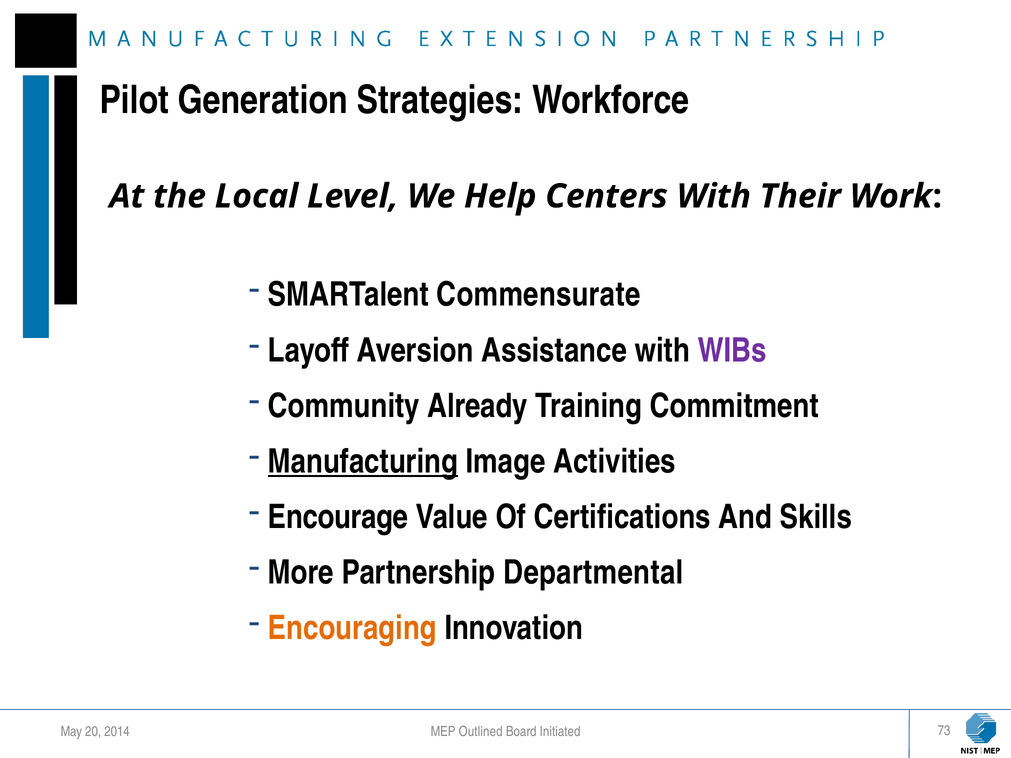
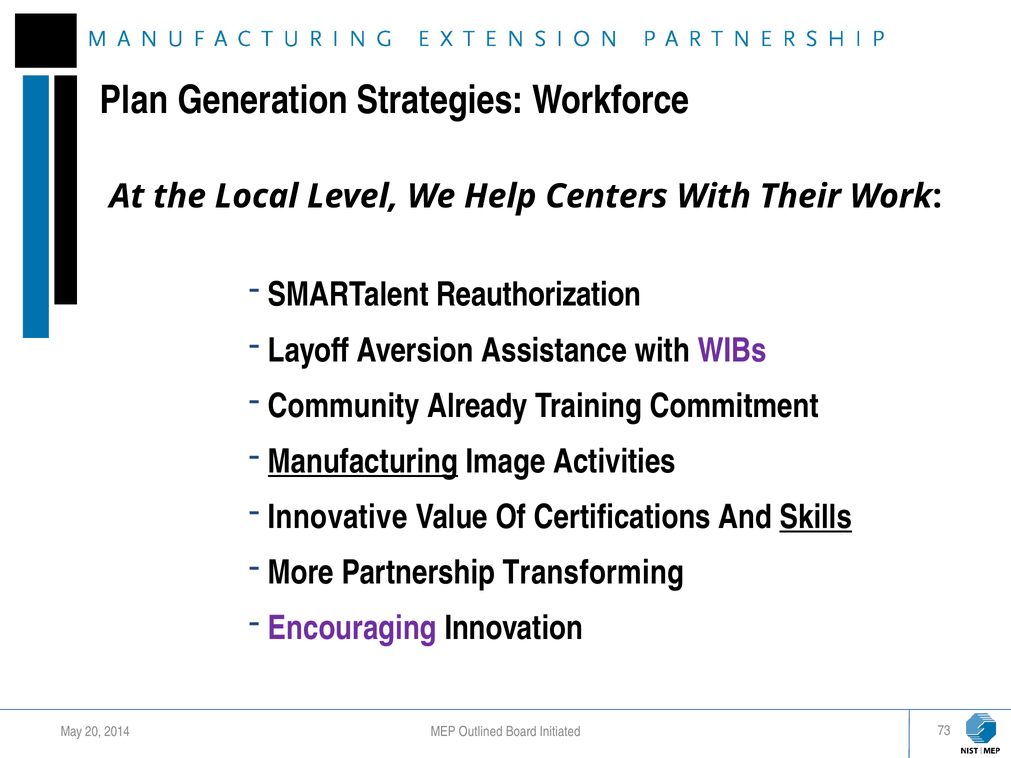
Pilot: Pilot -> Plan (134, 100)
Commensurate: Commensurate -> Reauthorization (539, 295)
Encourage: Encourage -> Innovative (338, 517)
Skills underline: none -> present (816, 517)
Departmental: Departmental -> Transforming (593, 573)
Encouraging colour: orange -> purple (352, 629)
